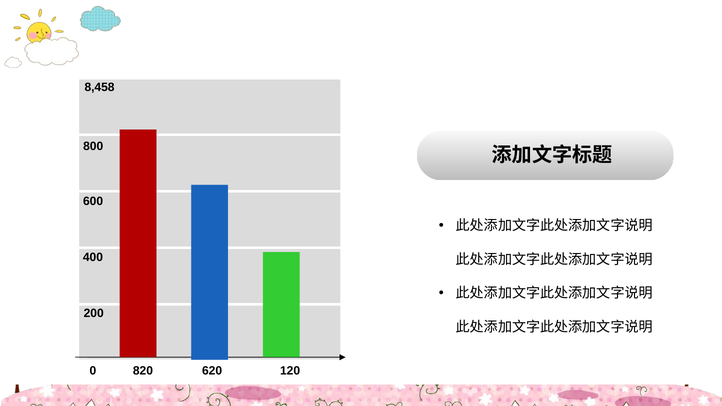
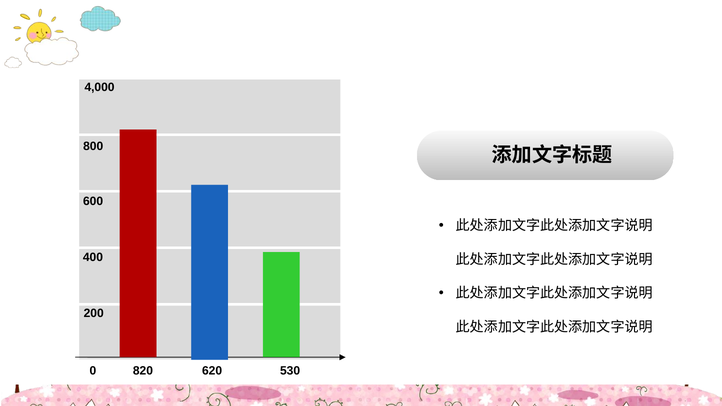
8,458: 8,458 -> 4,000 (100, 88)
120: 120 -> 530 (290, 371)
